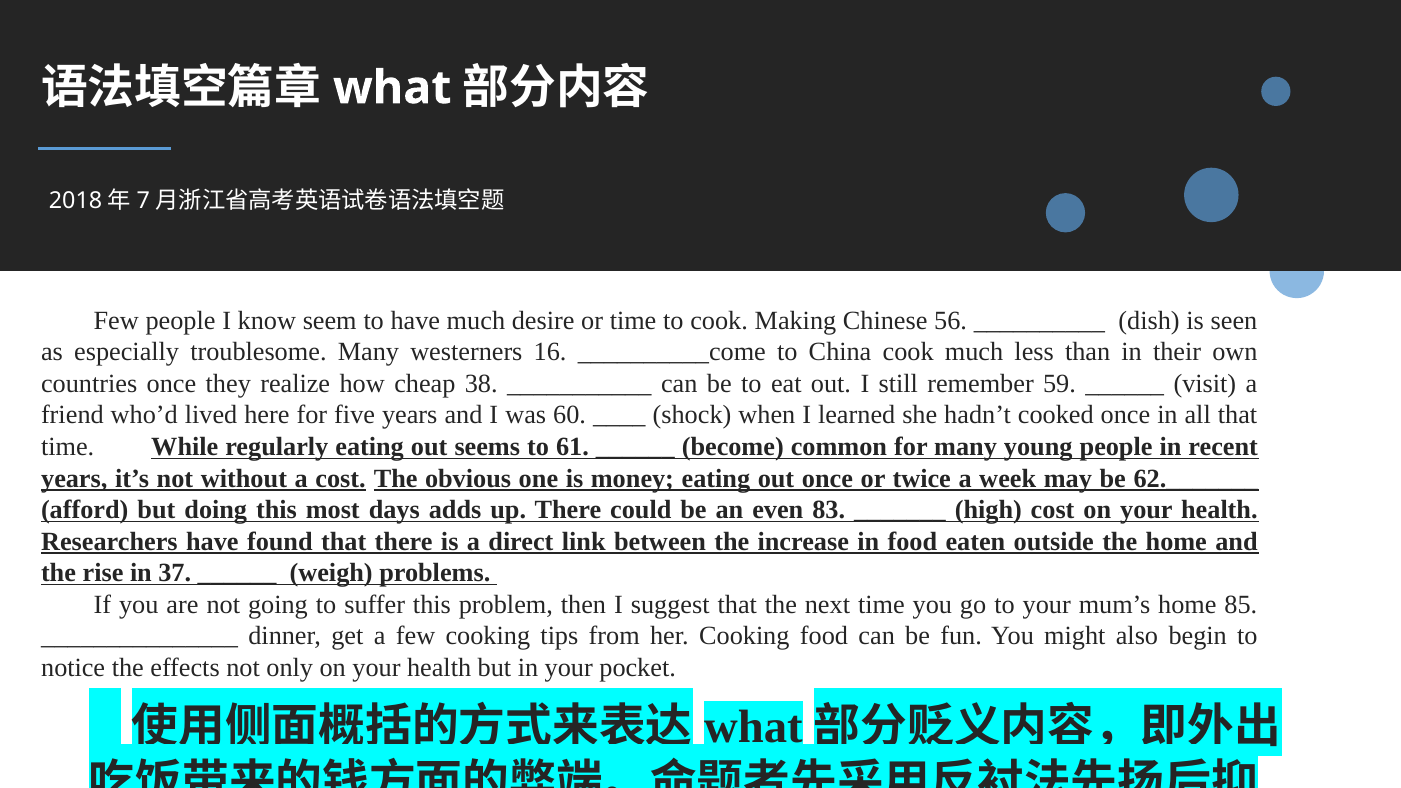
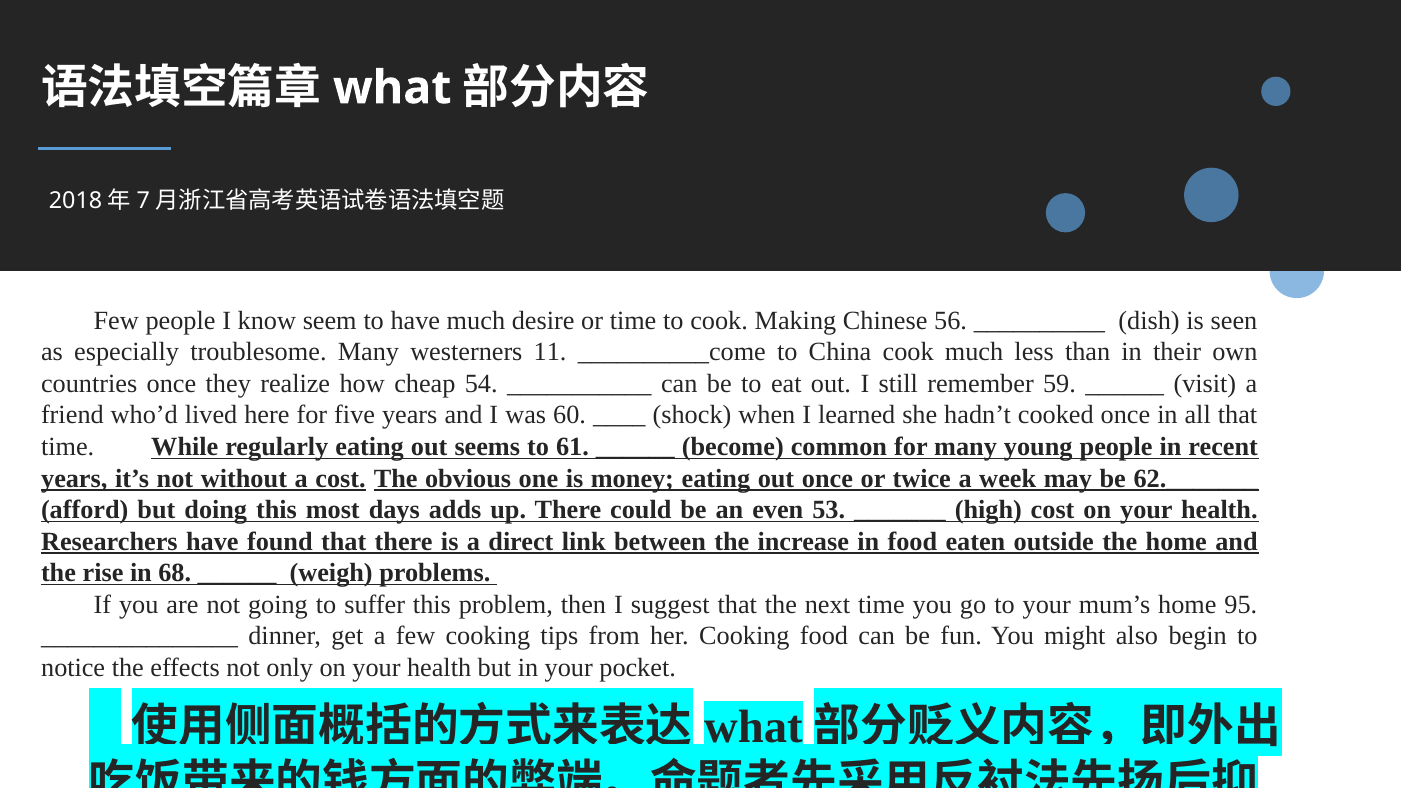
16: 16 -> 11 (550, 352)
38: 38 -> 54 (481, 384)
83: 83 -> 53 (829, 510)
37: 37 -> 68 (175, 573)
85: 85 -> 95 (1241, 604)
